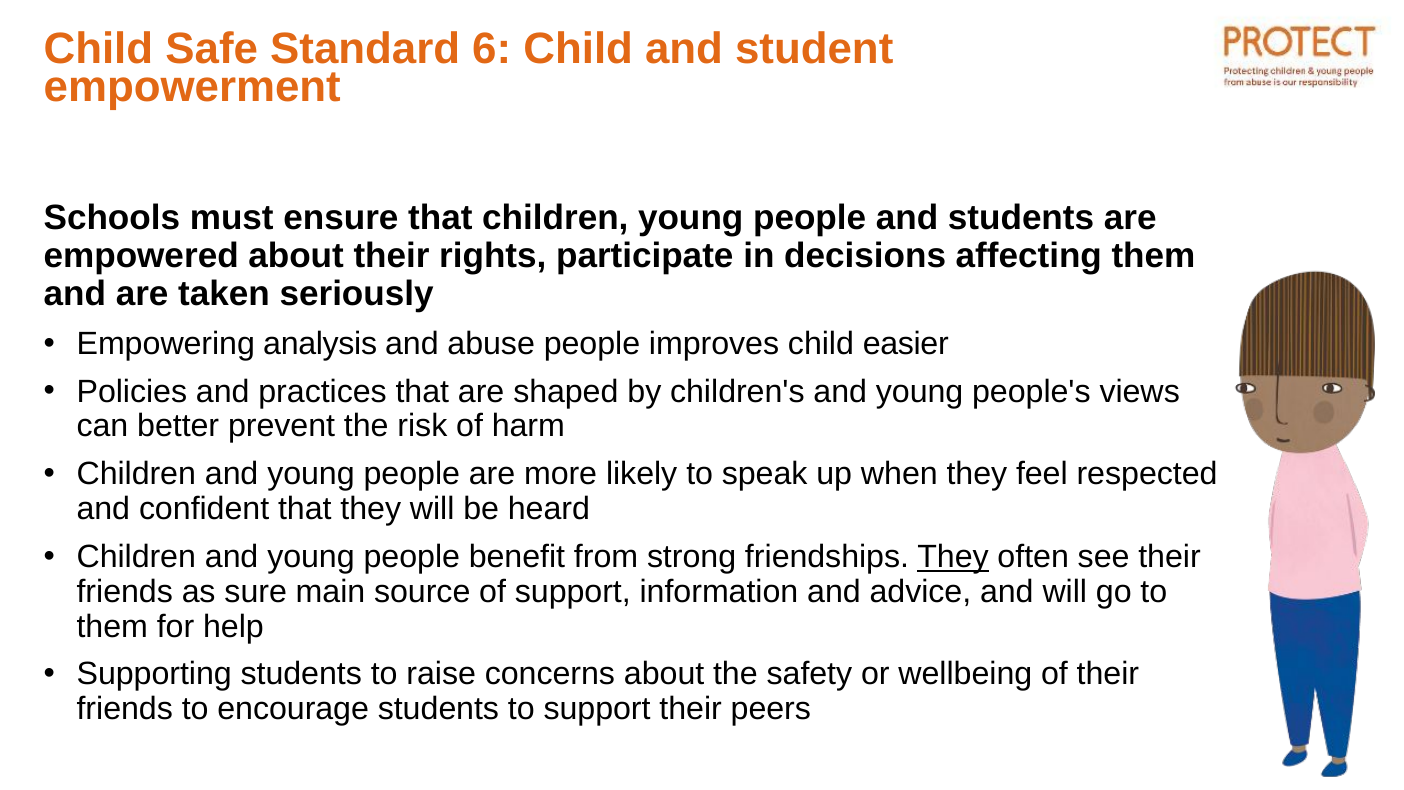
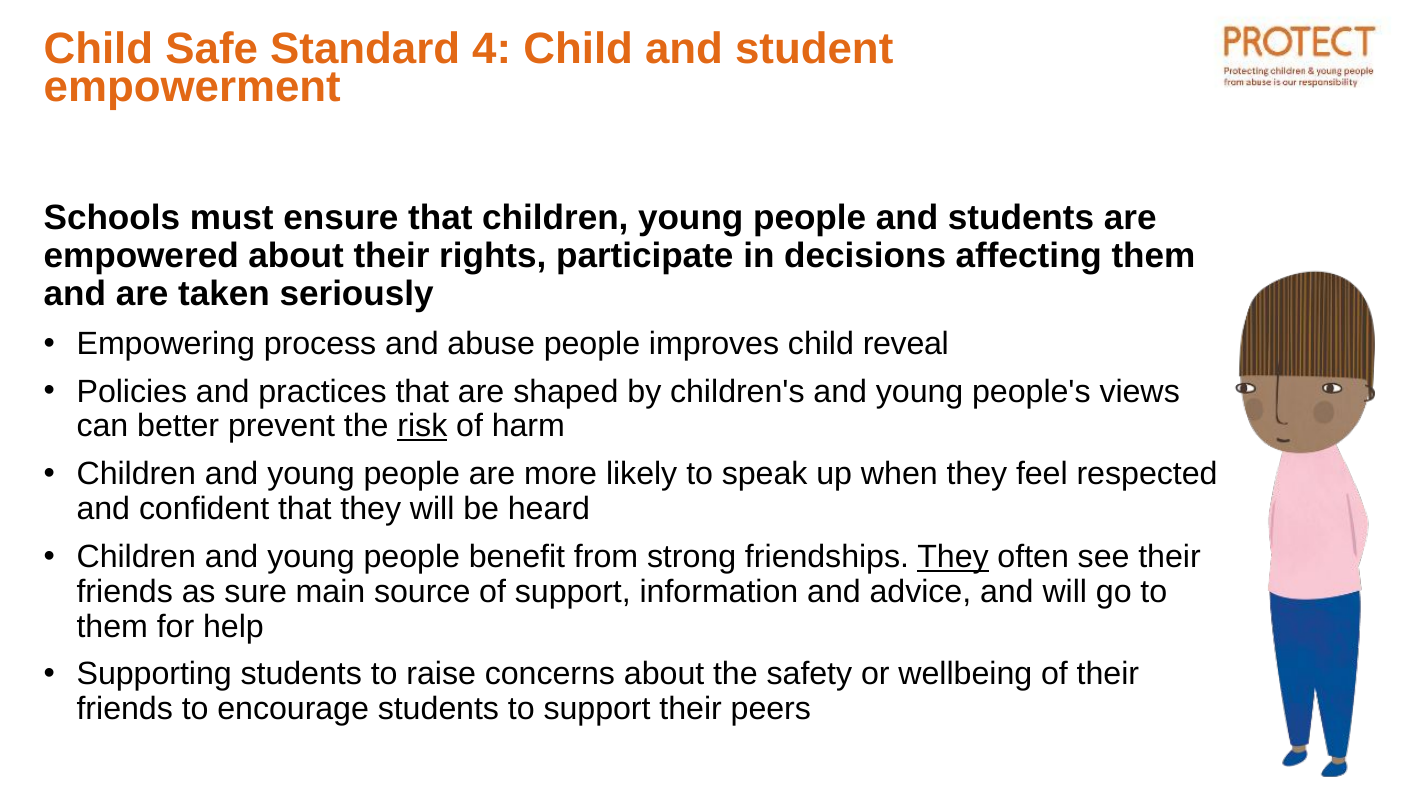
6: 6 -> 4 (492, 49)
analysis: analysis -> process (320, 344)
easier: easier -> reveal (906, 344)
risk underline: none -> present (422, 426)
